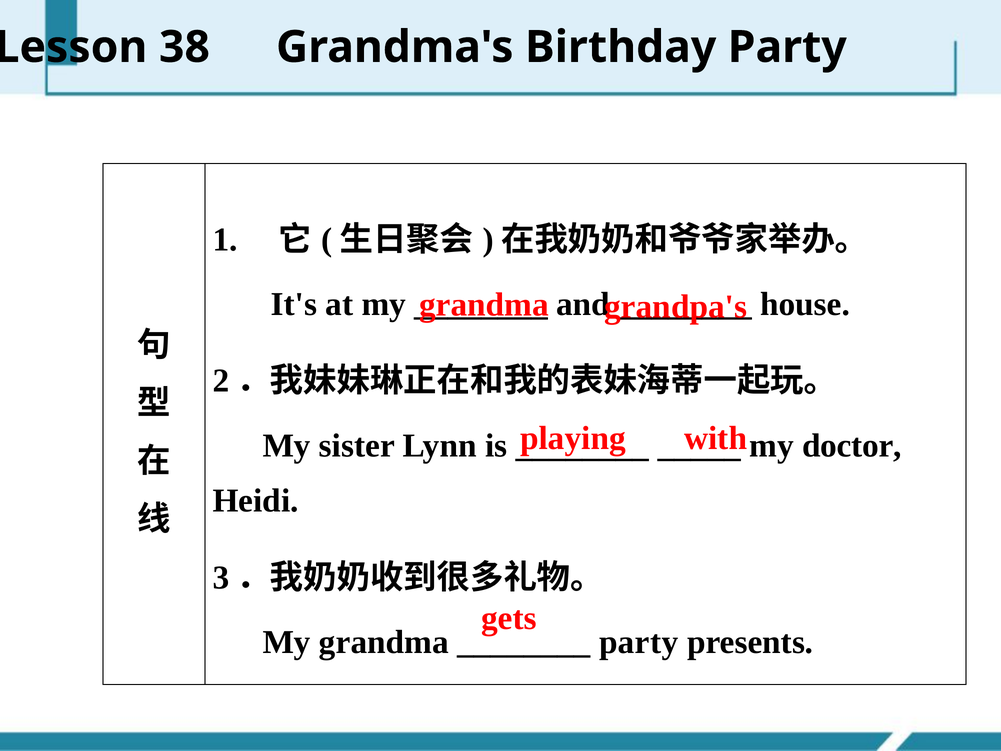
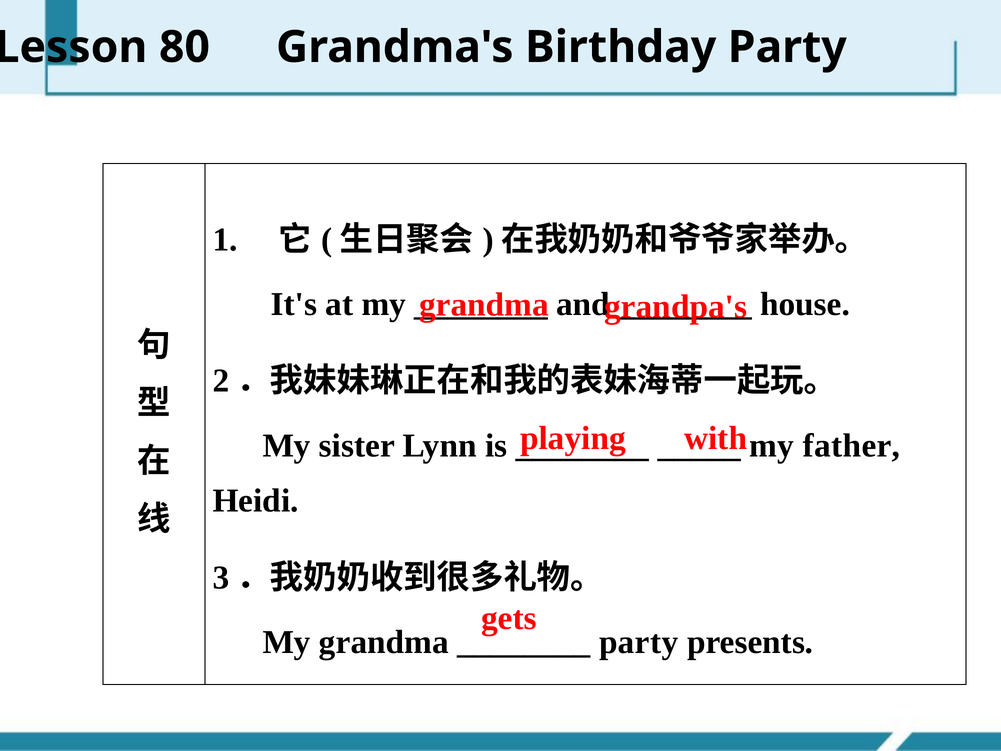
38: 38 -> 80 (184, 47)
doctor: doctor -> father (852, 445)
